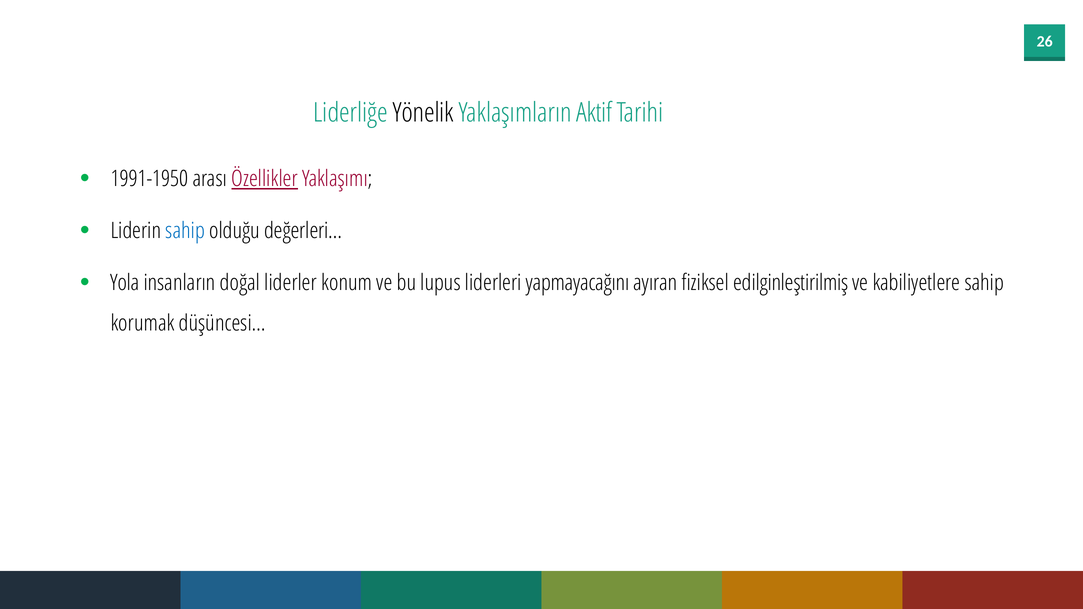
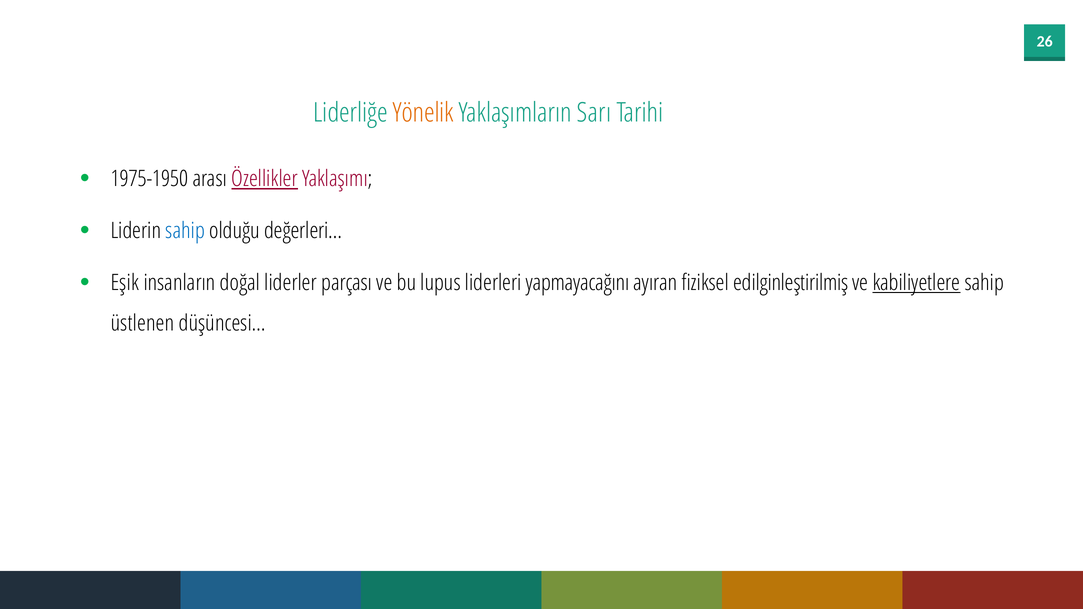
Yönelik colour: black -> orange (423, 113)
Aktif: Aktif -> Sarı (594, 113)
1991-1950: 1991-1950 -> 1975-1950 (149, 179)
Yola: Yola -> Eşik (125, 283)
konum: konum -> parçası (347, 283)
kabiliyetlere underline: none -> present (916, 283)
korumak: korumak -> üstlenen (142, 323)
